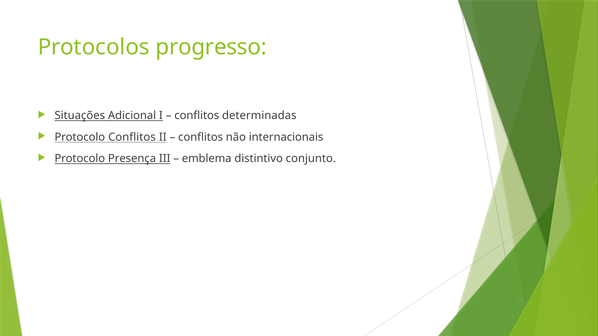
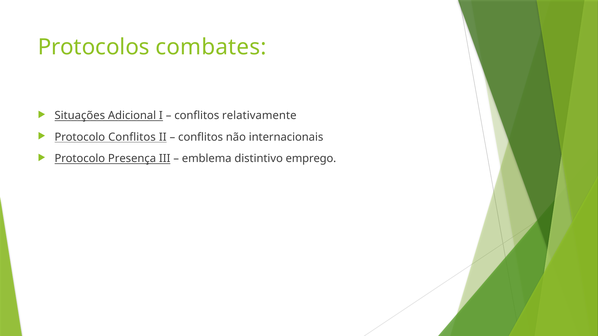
progresso: progresso -> combates (211, 47)
determinadas: determinadas -> relativamente (259, 116)
conjunto: conjunto -> emprego (311, 159)
